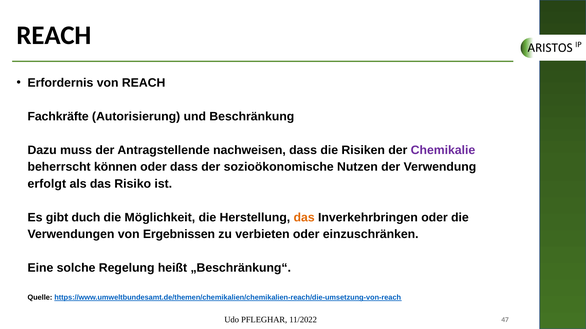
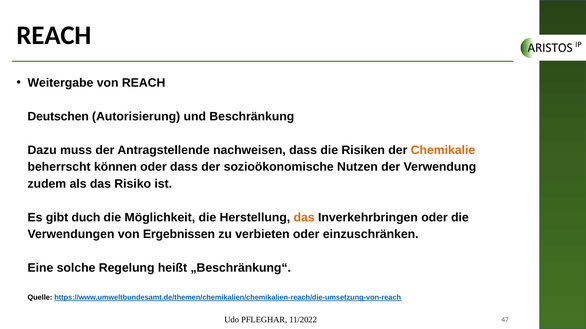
Erfordernis: Erfordernis -> Weitergabe (60, 83)
Fachkräfte: Fachkräfte -> Deutschen (58, 117)
Chemikalie colour: purple -> orange (443, 150)
erfolgt: erfolgt -> zudem (47, 184)
